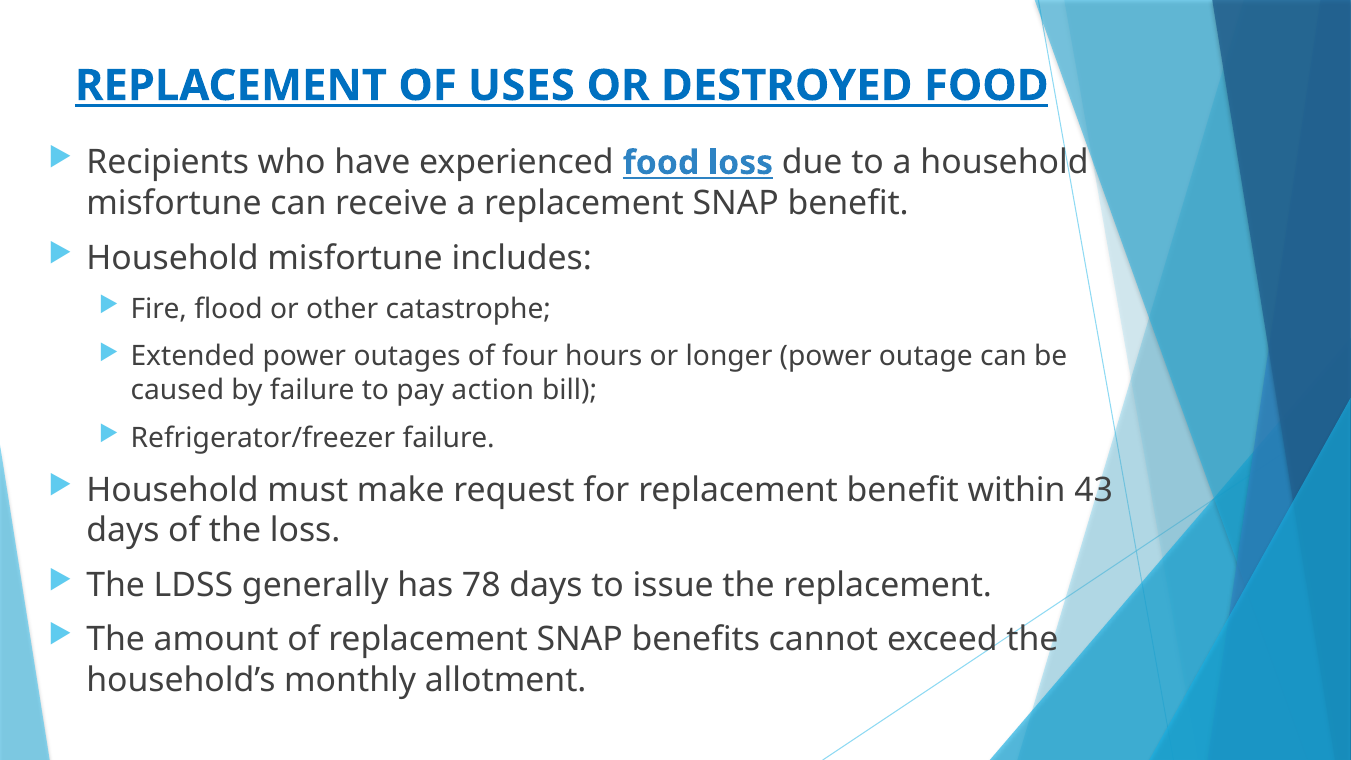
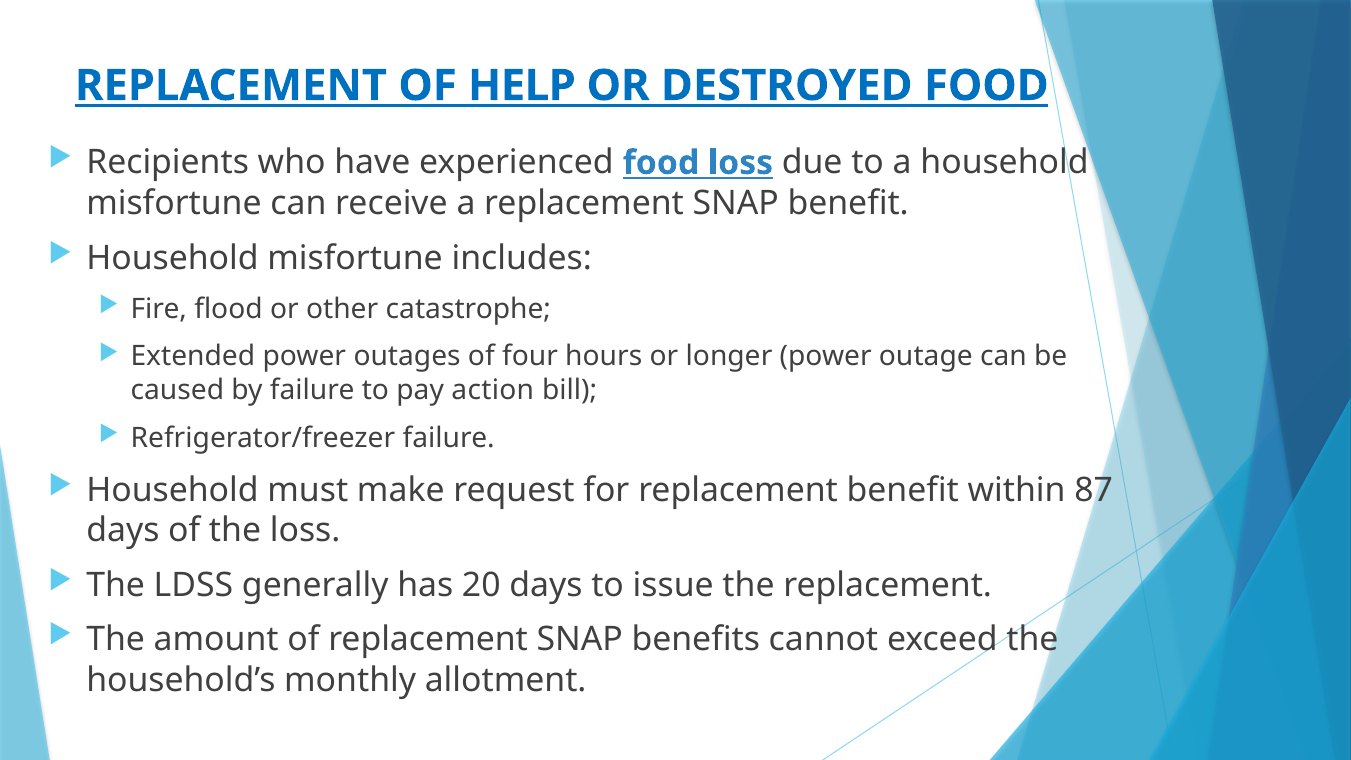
USES: USES -> HELP (522, 86)
43: 43 -> 87 (1094, 490)
78: 78 -> 20 (481, 585)
